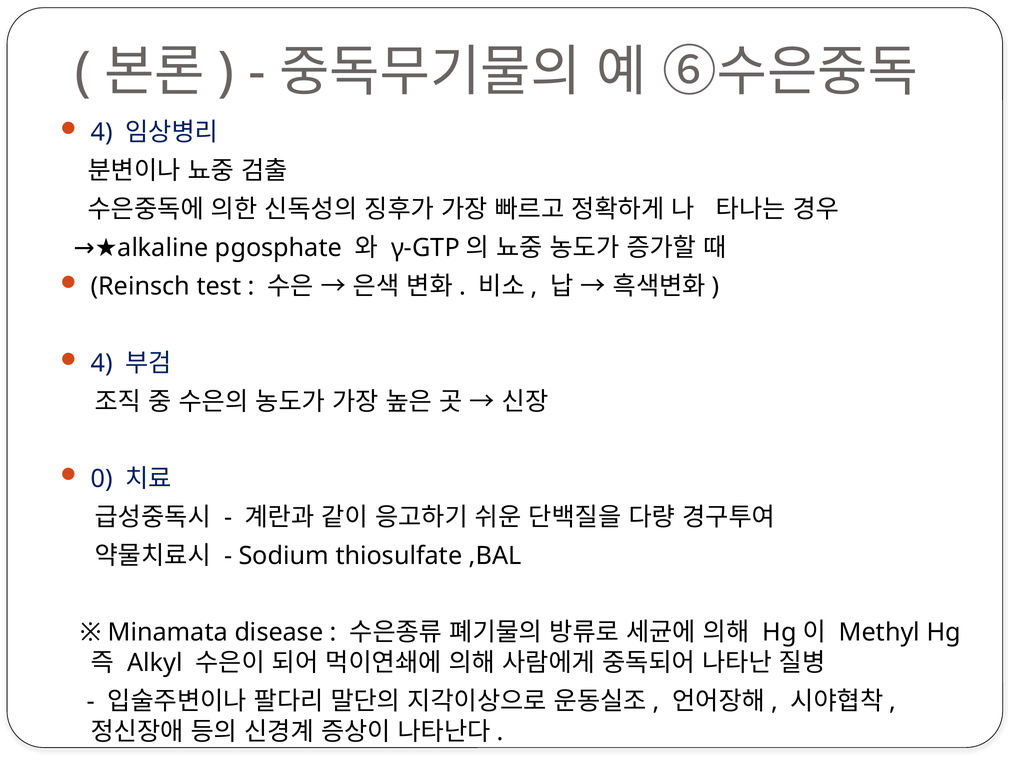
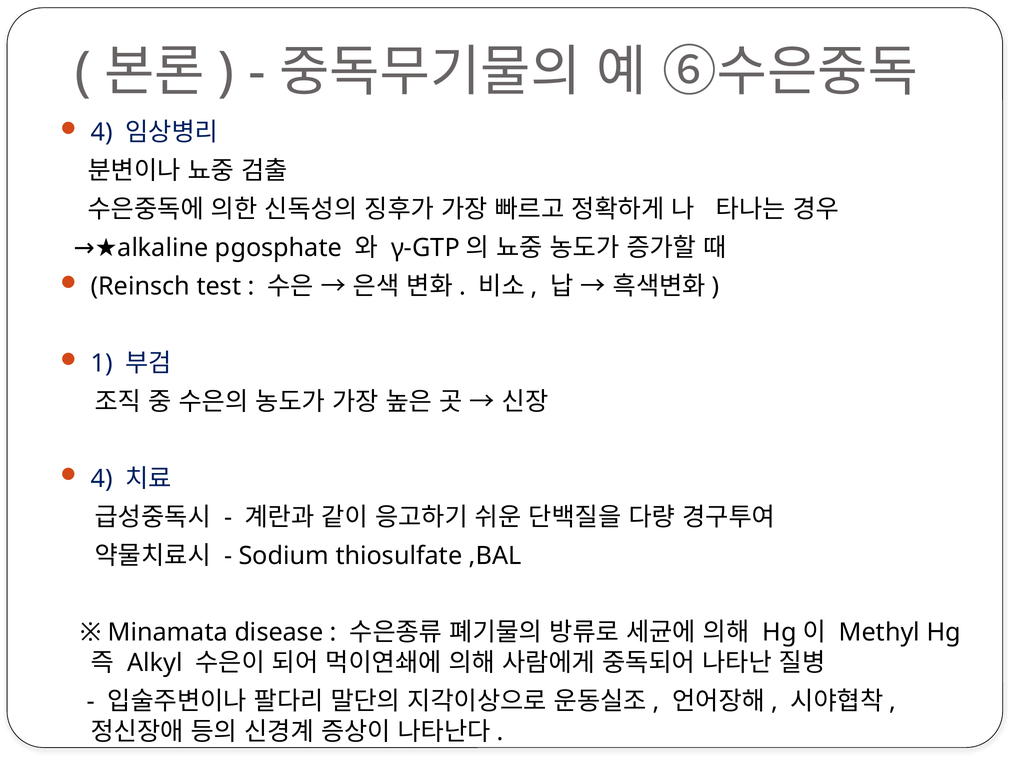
4: 4 -> 1 (102, 363)
0: 0 -> 4 (102, 478)
